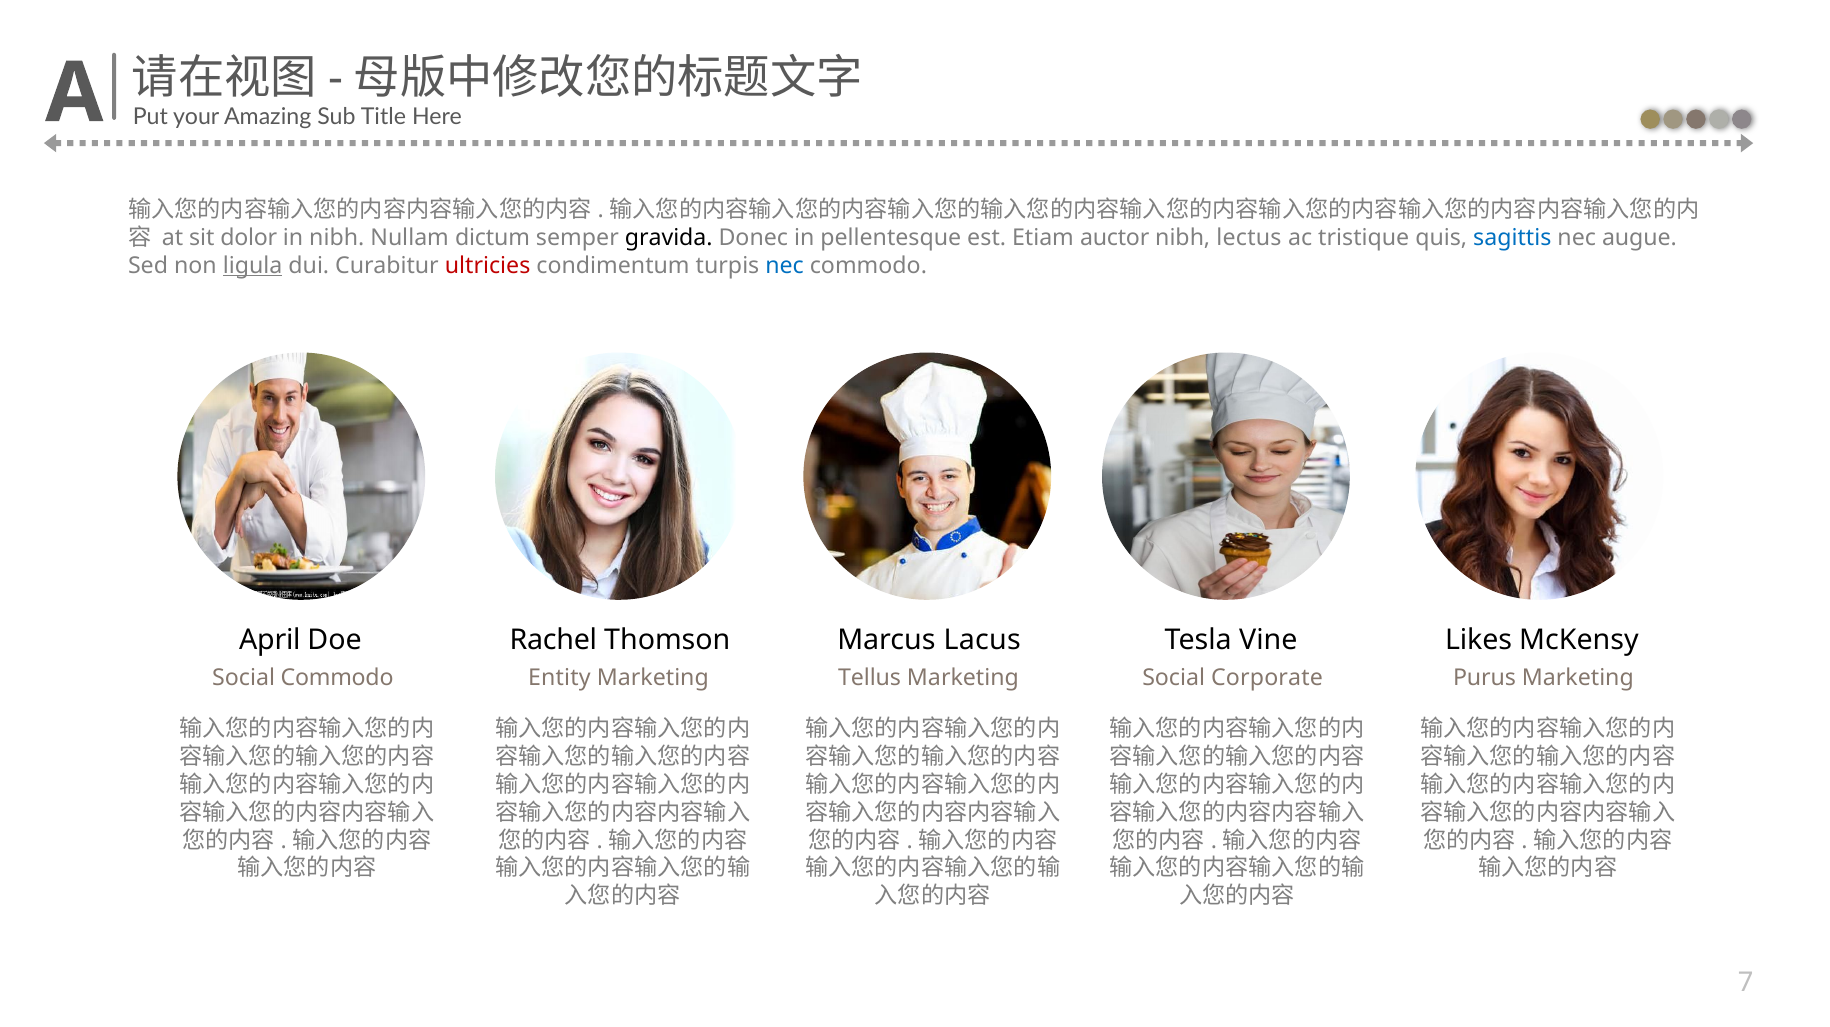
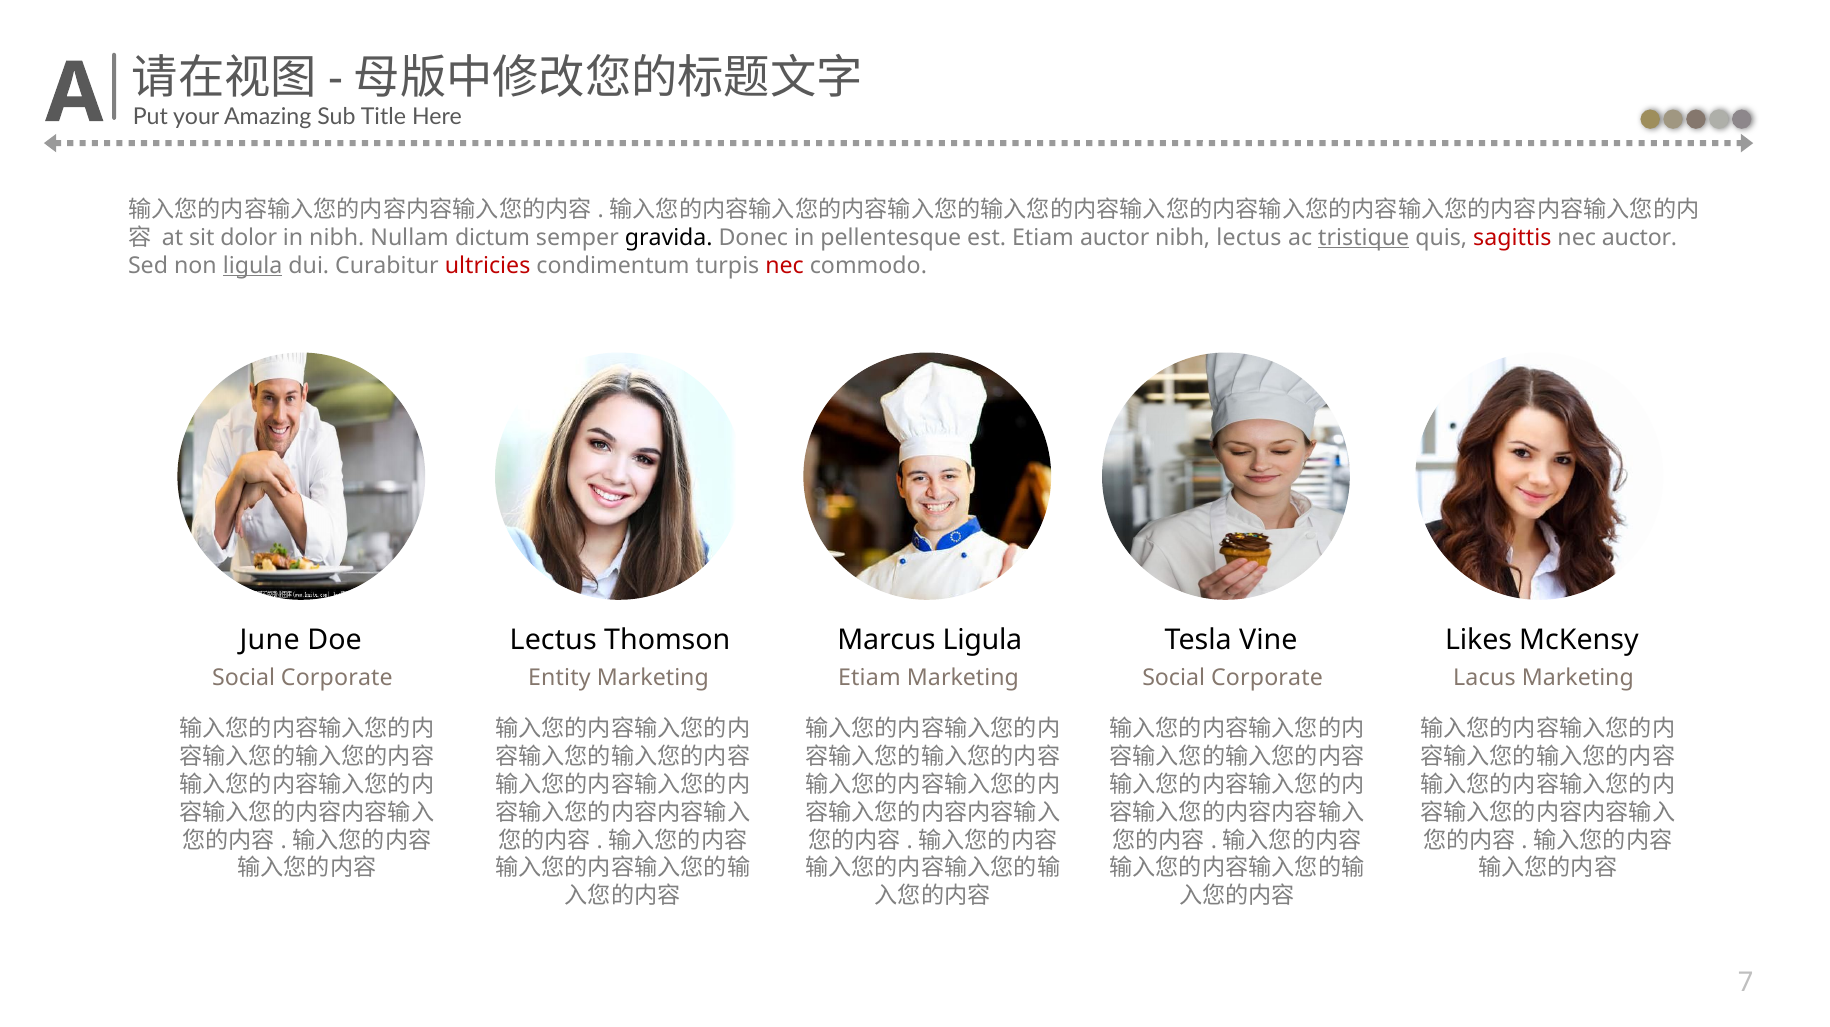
tristique underline: none -> present (1364, 238)
sagittis colour: blue -> red (1512, 238)
nec augue: augue -> auctor (1640, 238)
nec colour: blue -> red (785, 266)
April: April -> June (270, 640)
Doe Rachel: Rachel -> Lectus (553, 640)
Marcus Lacus: Lacus -> Ligula (982, 640)
Commodo: Commodo -> Corporate (337, 677)
Tellus: Tellus -> Etiam (869, 677)
Purus: Purus -> Lacus (1484, 677)
